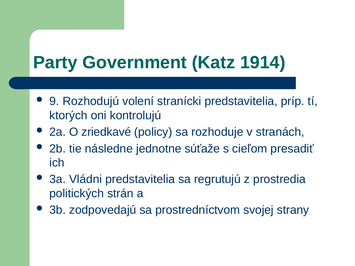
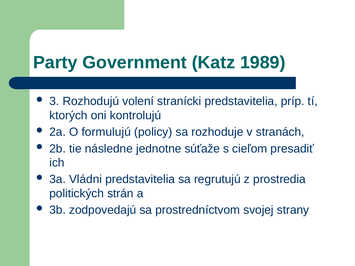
1914: 1914 -> 1989 (263, 62)
9: 9 -> 3 (54, 101)
zriedkavé: zriedkavé -> formulujú (106, 132)
